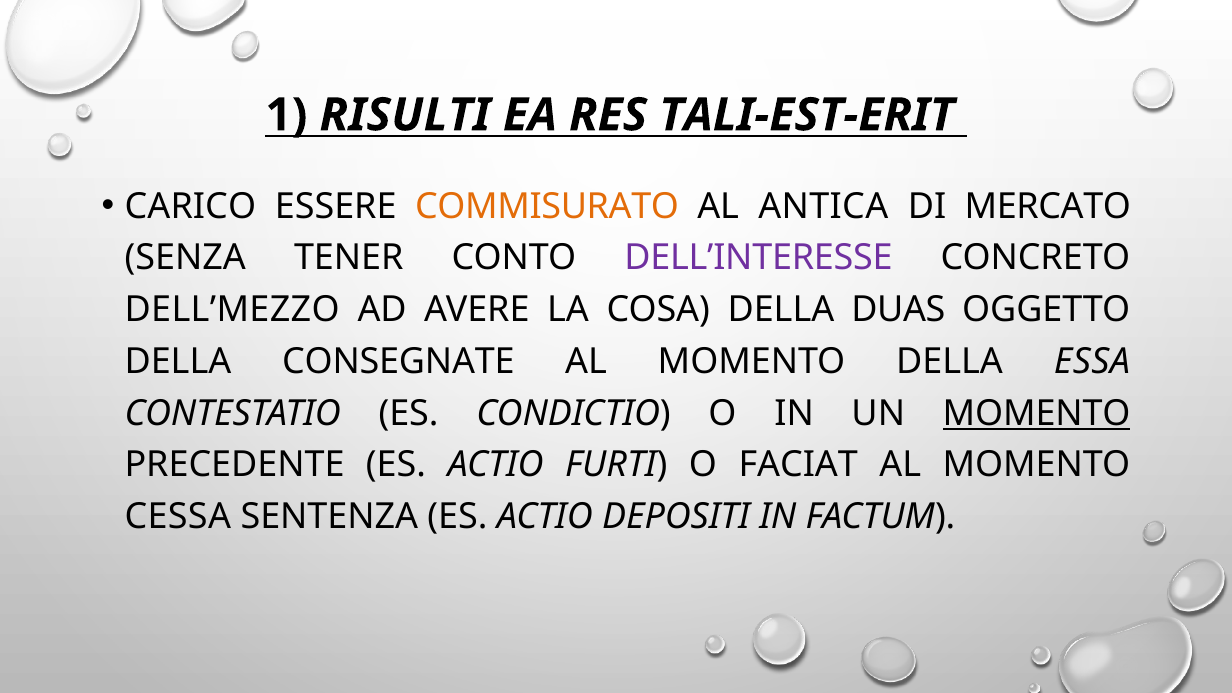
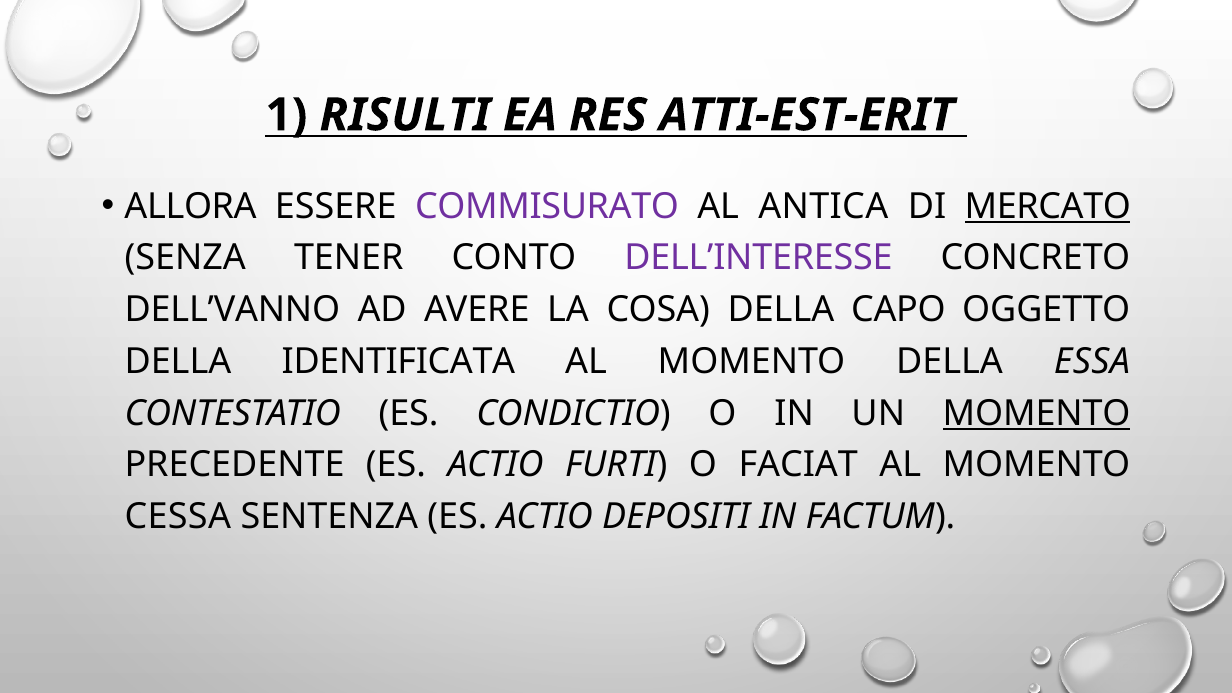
TALI-EST-ERIT: TALI-EST-ERIT -> ATTI-EST-ERIT (807, 115)
CARICO: CARICO -> ALLORA (191, 206)
COMMISURATO colour: orange -> purple (547, 206)
MERCATO underline: none -> present (1048, 206)
DELL’MEZZO: DELL’MEZZO -> DELL’VANNO (232, 310)
DUAS: DUAS -> CAPO (898, 310)
CONSEGNATE: CONSEGNATE -> IDENTIFICATA (398, 361)
